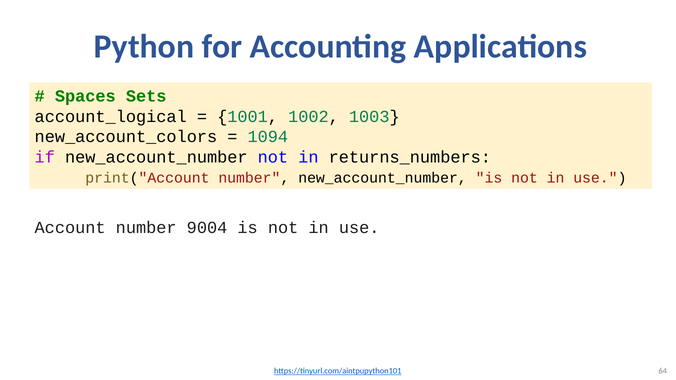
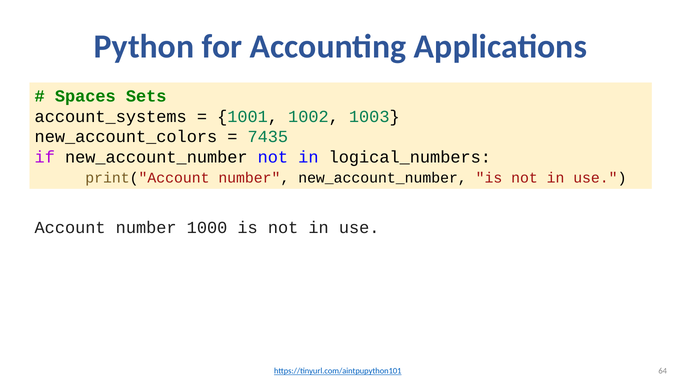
account_logical: account_logical -> account_systems (111, 117)
1094: 1094 -> 7435 (268, 137)
returns_numbers: returns_numbers -> logical_numbers (410, 157)
9004: 9004 -> 1000 (207, 228)
